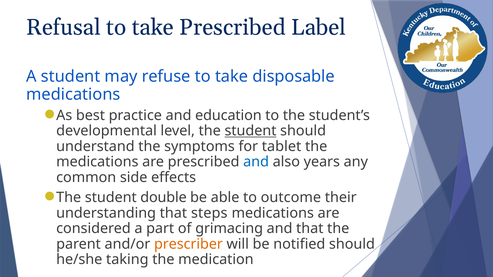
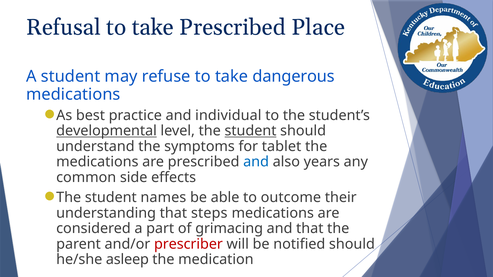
Label: Label -> Place (318, 27)
disposable: disposable -> dangerous (294, 77)
education: education -> individual (228, 115)
developmental underline: none -> present (107, 131)
double: double -> names (163, 198)
prescriber colour: orange -> red (188, 244)
taking: taking -> asleep (127, 260)
